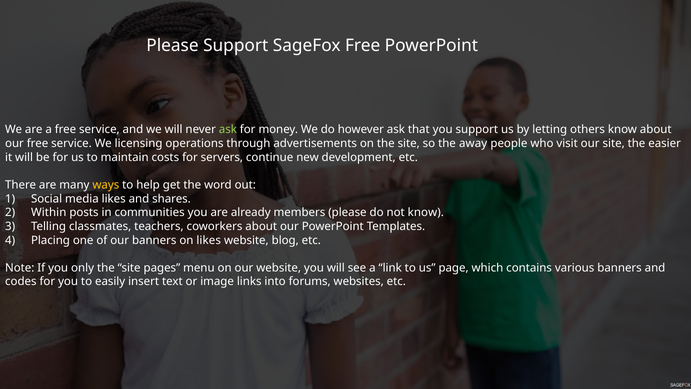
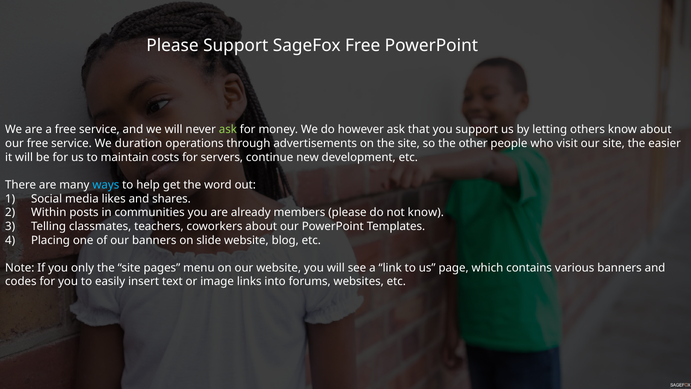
licensing: licensing -> duration (139, 143)
away: away -> other (473, 143)
ways colour: yellow -> light blue (106, 185)
on likes: likes -> slide (209, 240)
